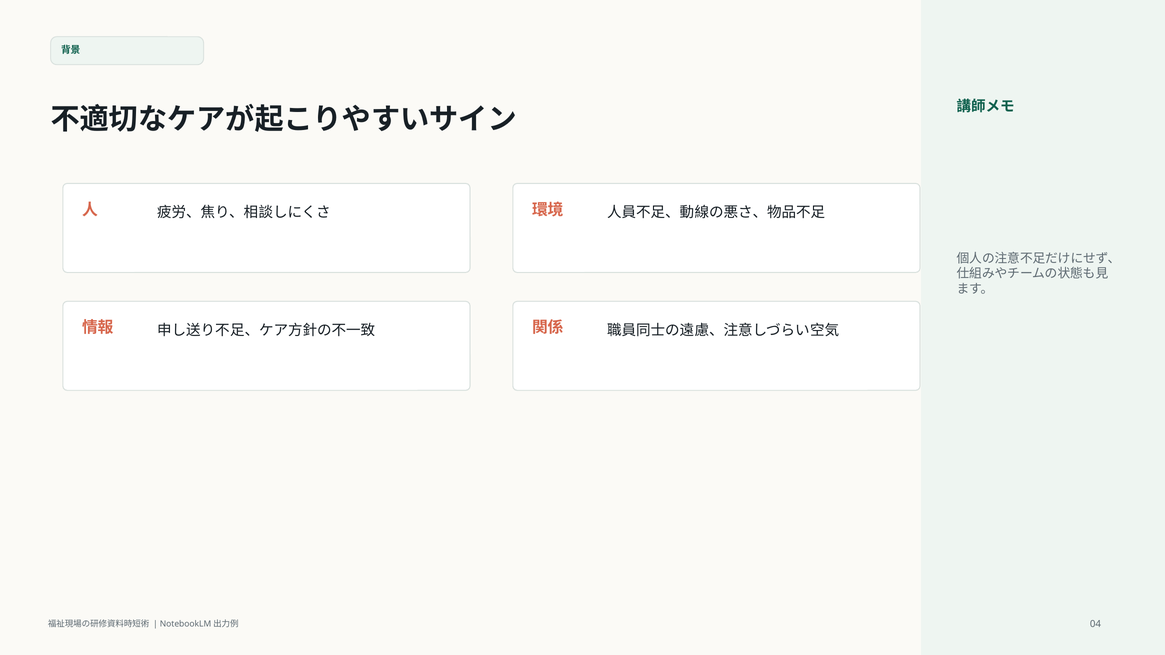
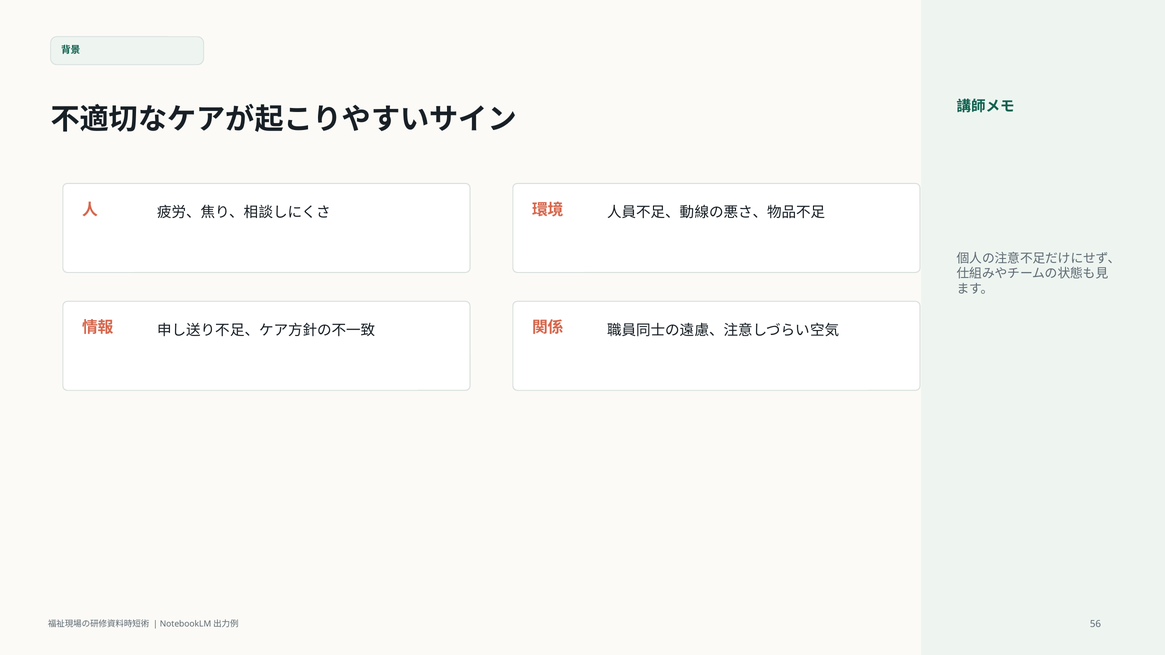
04: 04 -> 56 (1095, 625)
